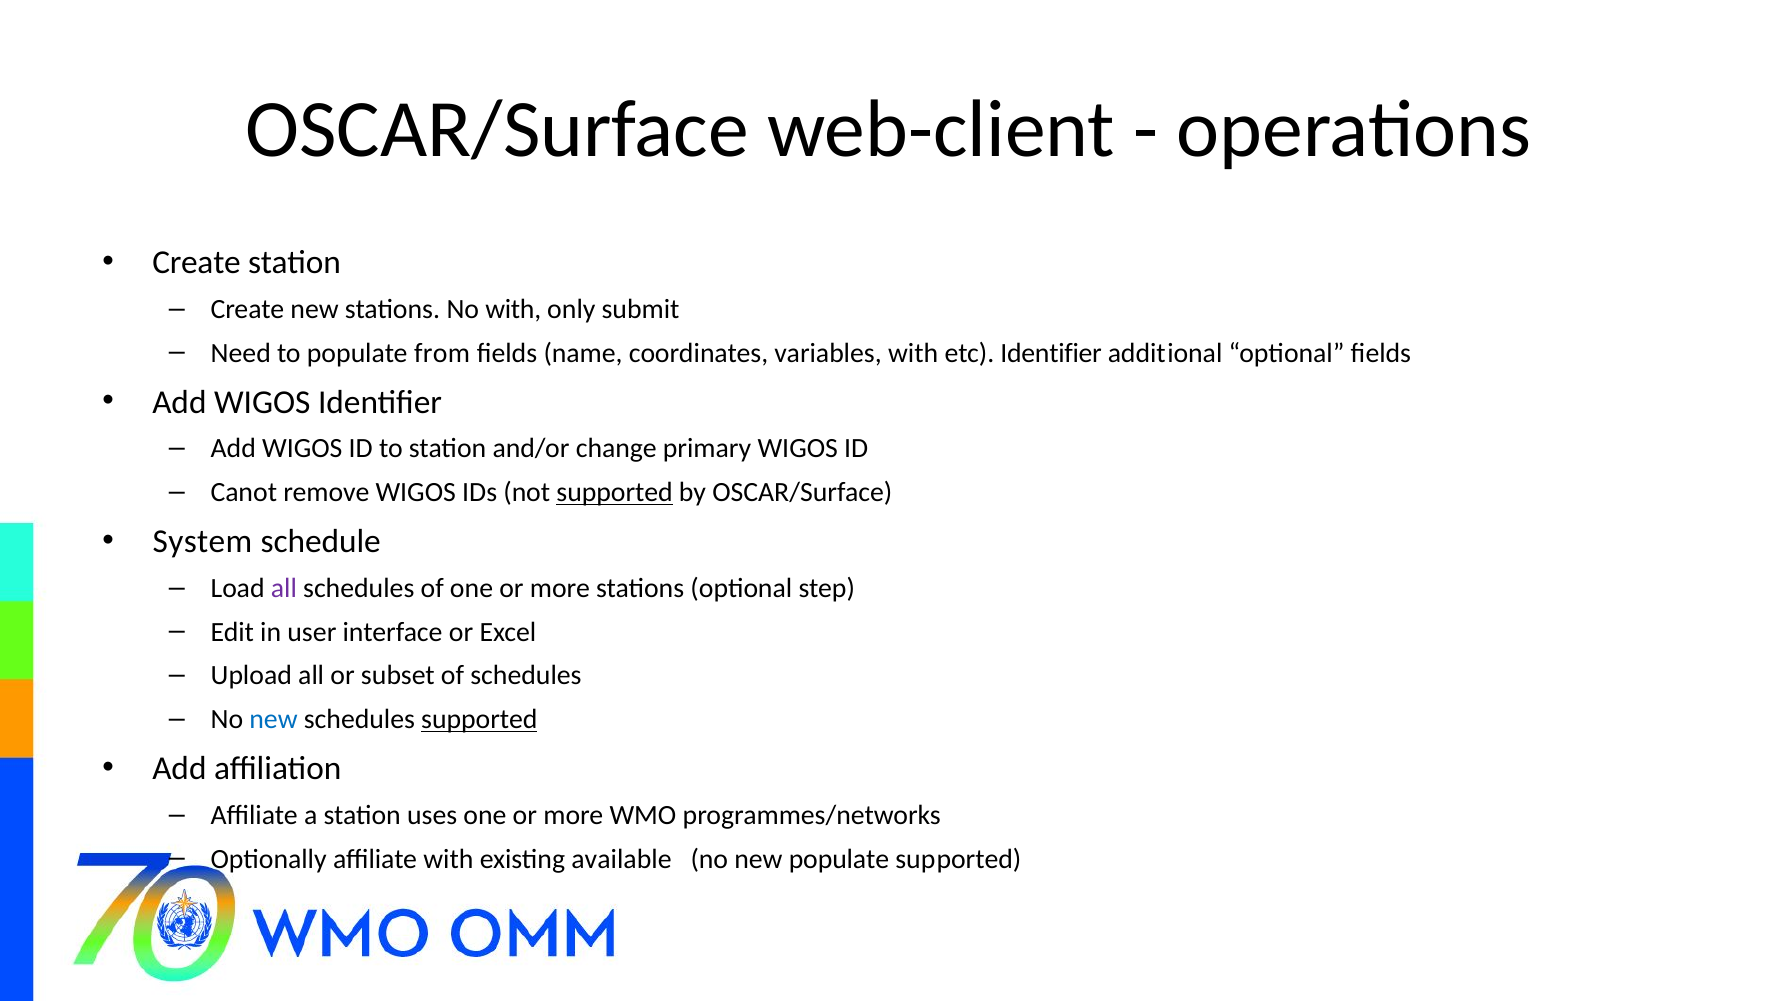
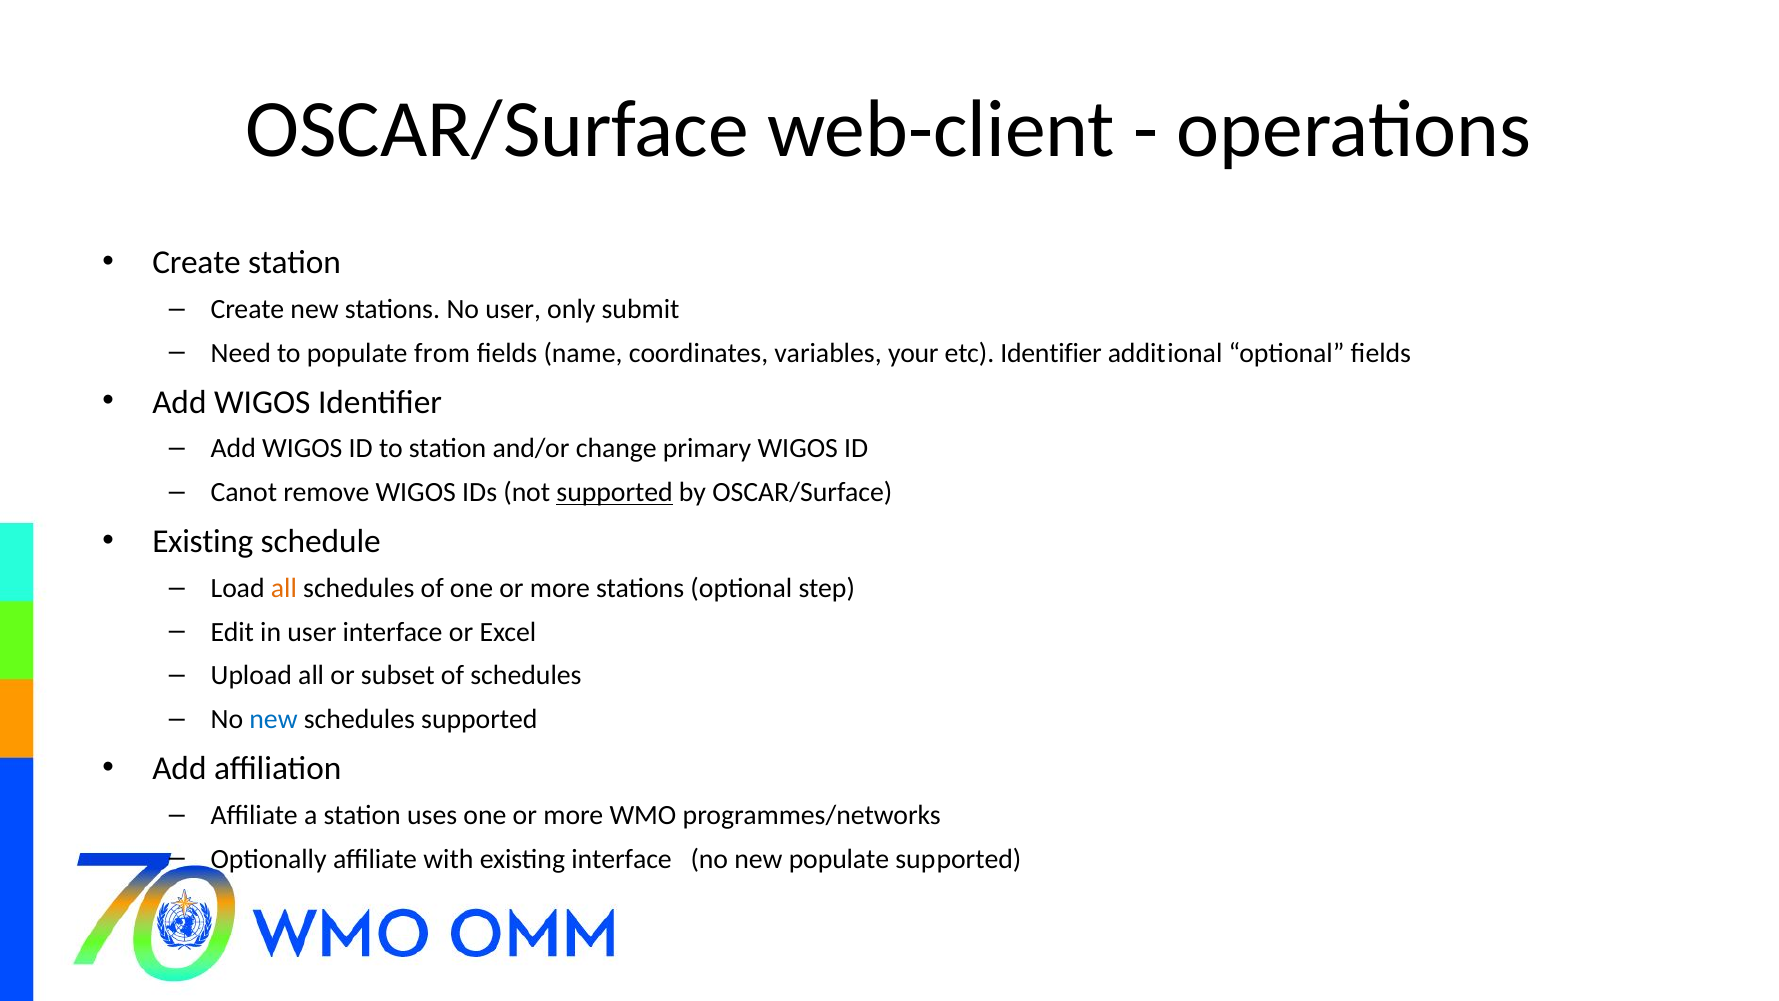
No with: with -> user (513, 309)
variables with: with -> your (913, 353)
System: System -> Existing (203, 541)
all colour: purple -> orange (284, 588)
supported underline: present -> none (479, 719)
existing available: available -> interface (622, 859)
